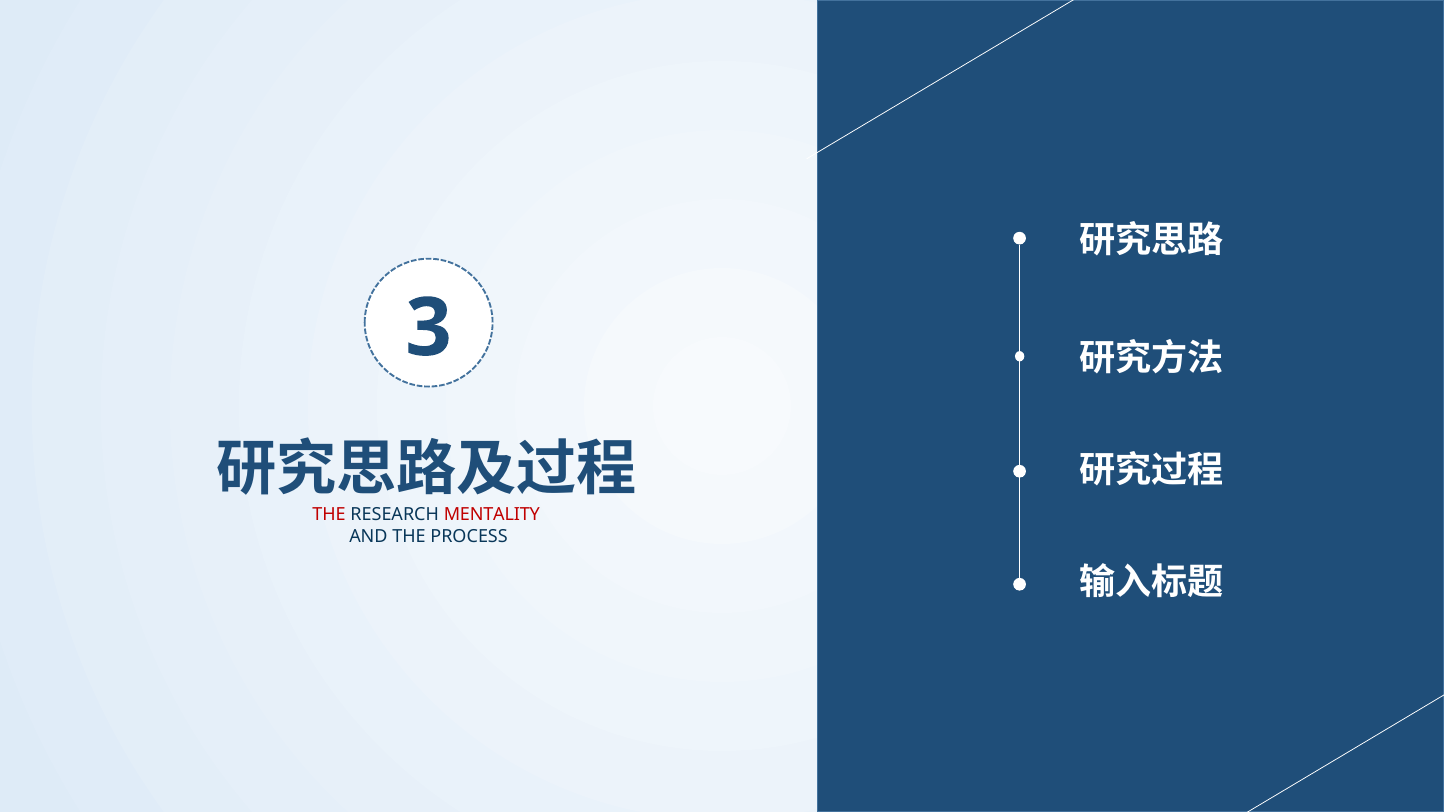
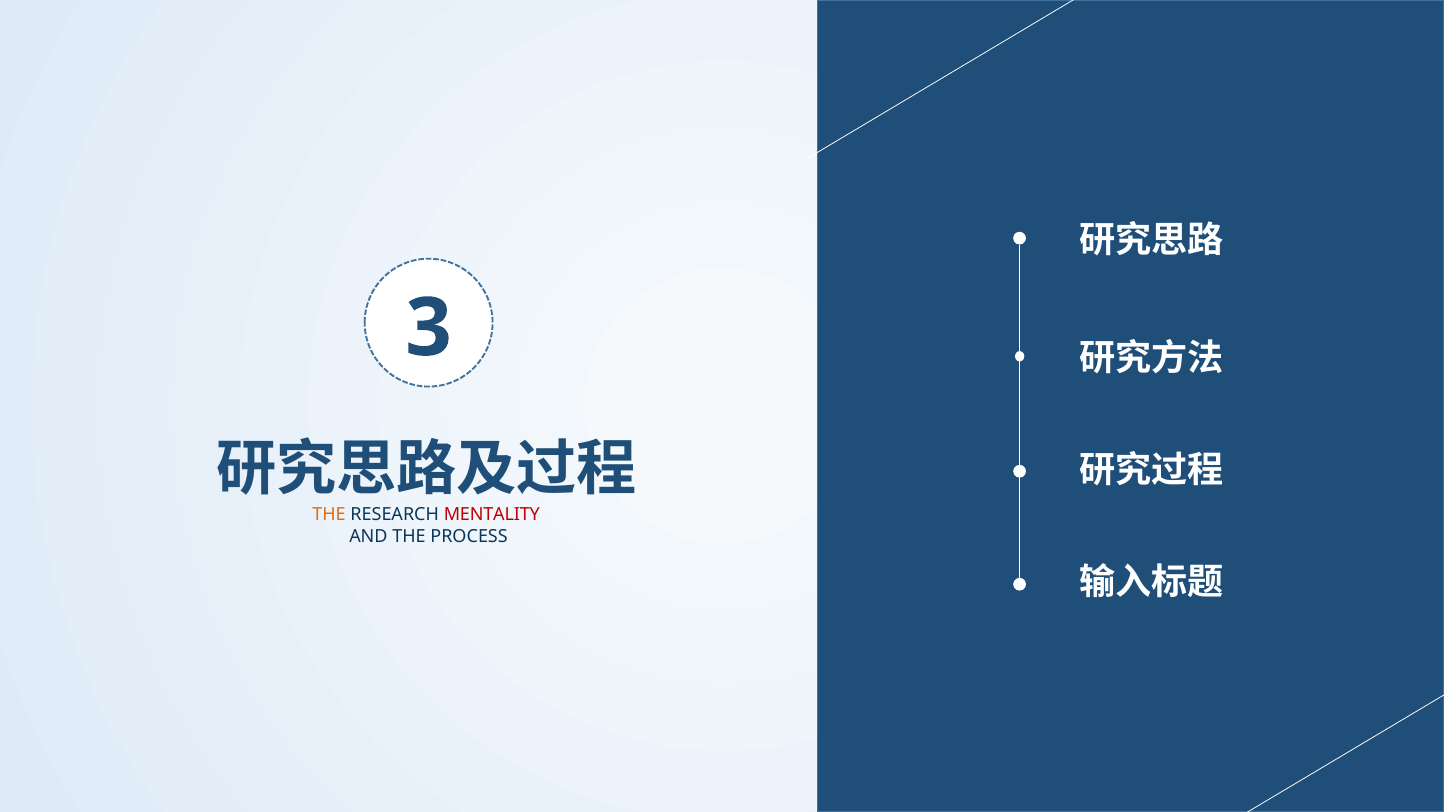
THE colour: red -> orange (329, 515)
